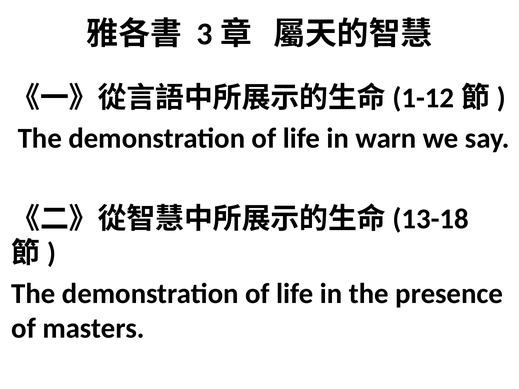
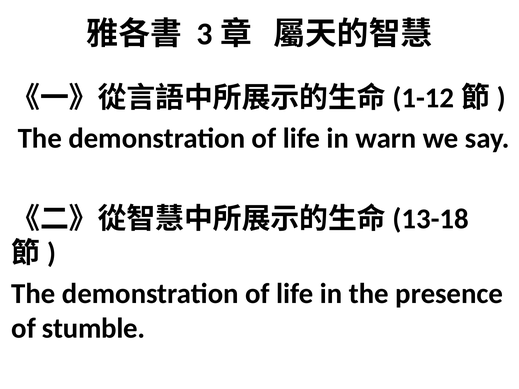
masters: masters -> stumble (94, 328)
